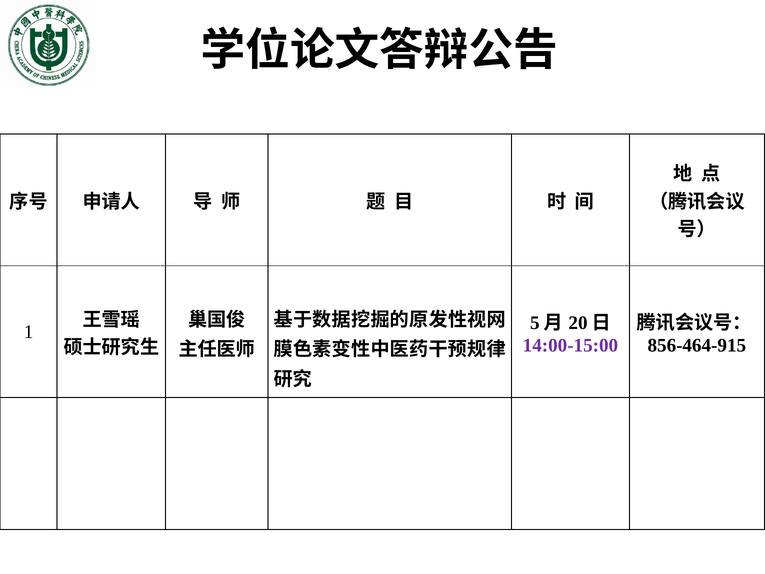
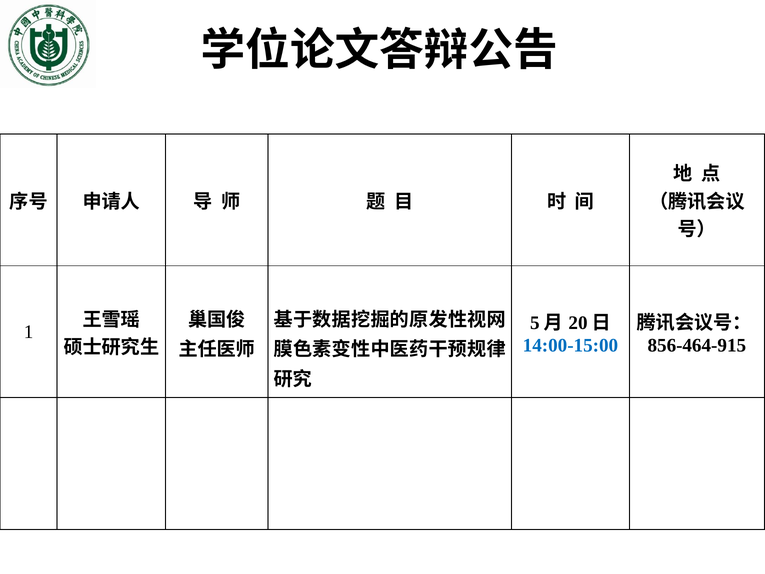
14:00-15:00 colour: purple -> blue (570, 345)
